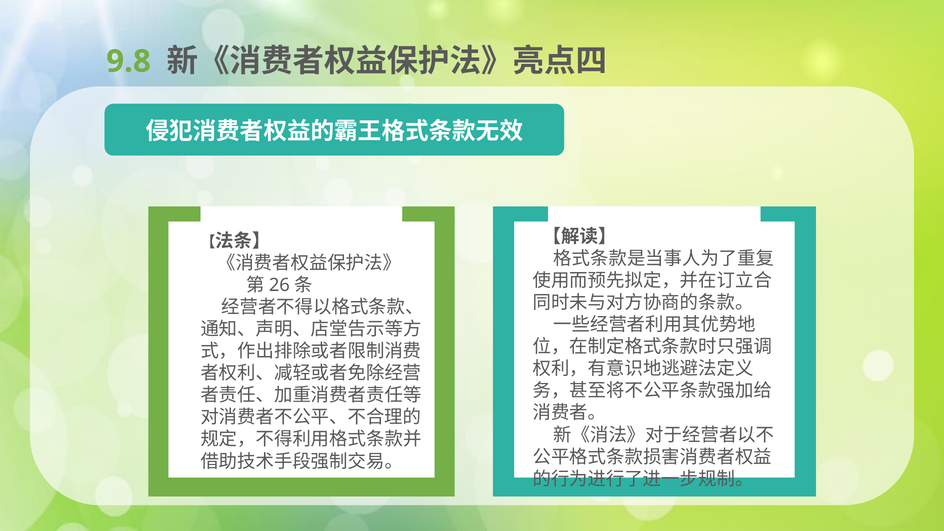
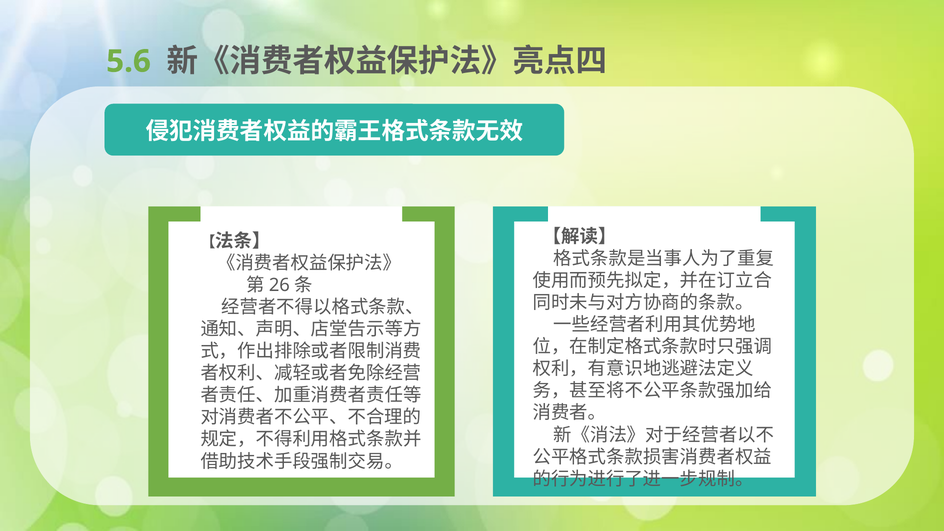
9.8: 9.8 -> 5.6 (129, 61)
